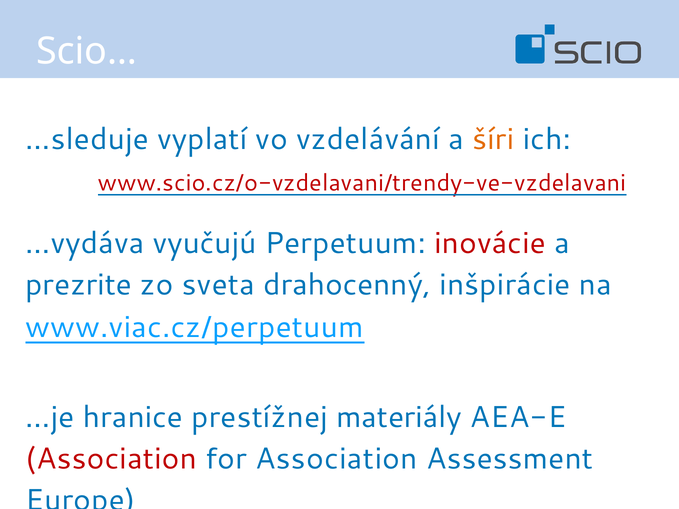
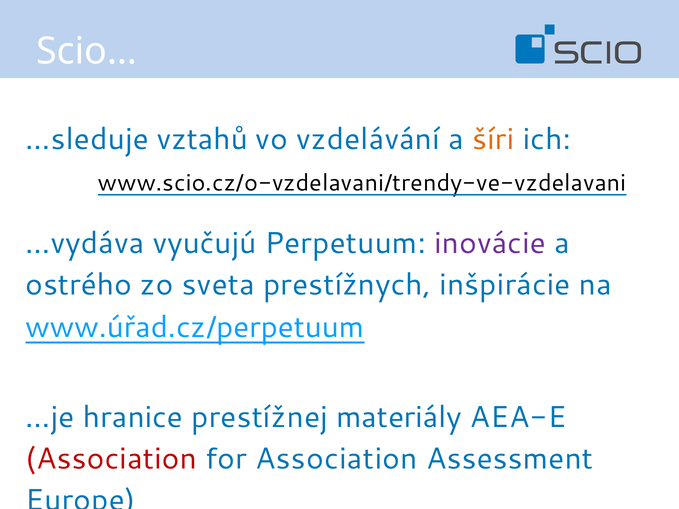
vyplatí: vyplatí -> vztahů (202, 139)
www.scio.cz/o-vzdelavani/trendy-ve-vzdelavani colour: red -> black (362, 183)
inovácie colour: red -> purple (490, 243)
prezrite: prezrite -> ostrého (79, 285)
drahocenný: drahocenný -> prestížnych (347, 285)
www.viac.cz/perpetuum: www.viac.cz/perpetuum -> www.úřad.cz/perpetuum (195, 328)
